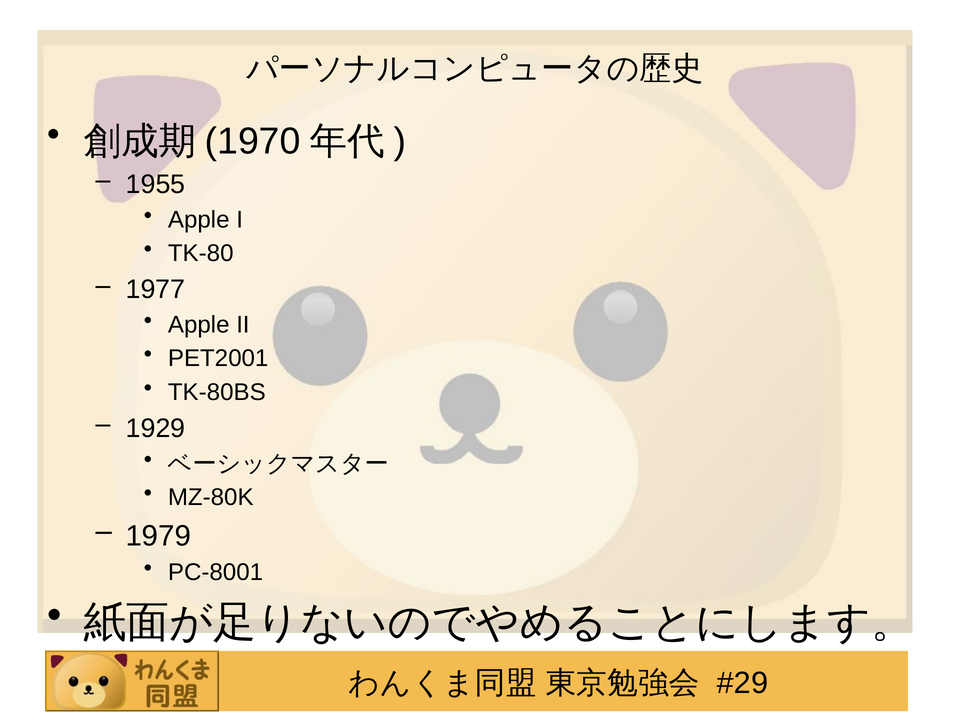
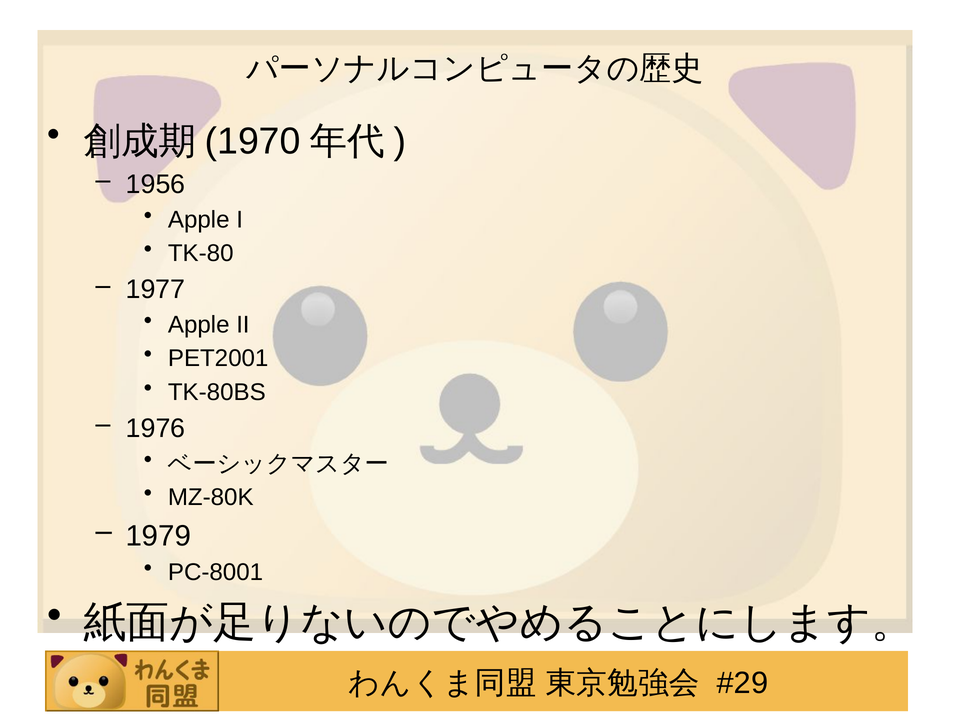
1955: 1955 -> 1956 (156, 184)
1929: 1929 -> 1976 (156, 428)
